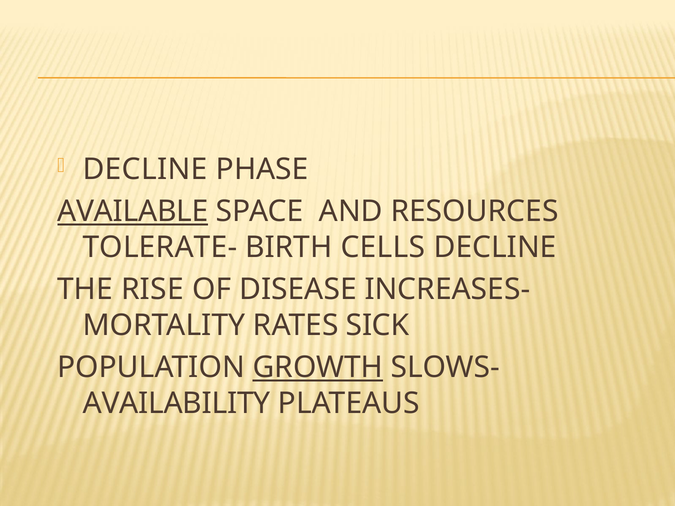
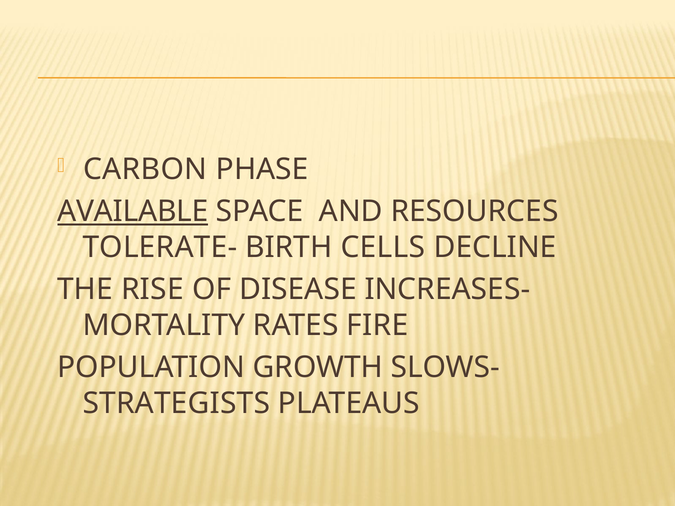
DECLINE: DECLINE -> CARBON (145, 170)
SICK: SICK -> FIRE (377, 326)
GROWTH underline: present -> none (318, 368)
AVAILABILITY: AVAILABILITY -> STRATEGISTS (176, 404)
